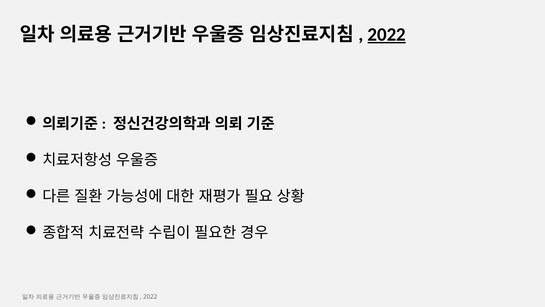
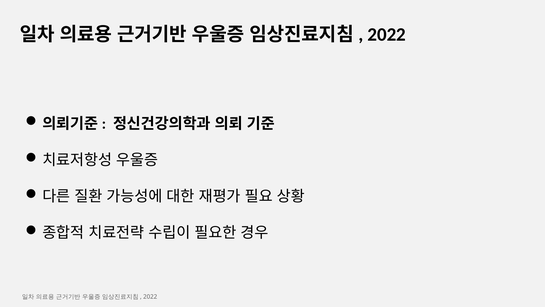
2022 underline: present -> none (387, 34)
